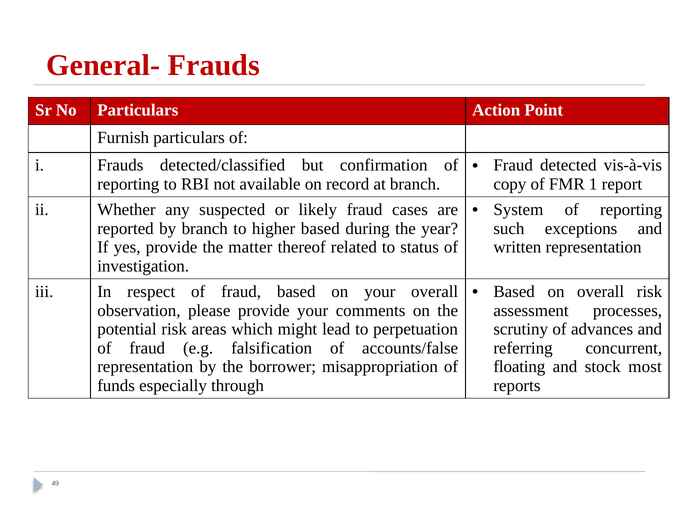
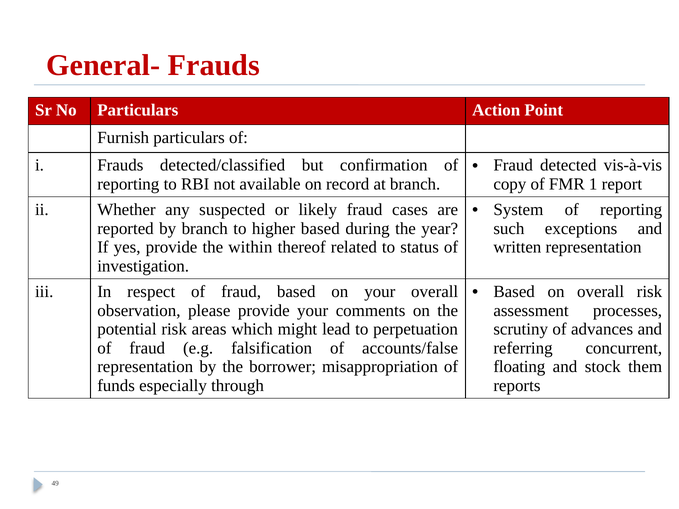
matter: matter -> within (250, 247)
most: most -> them (645, 367)
